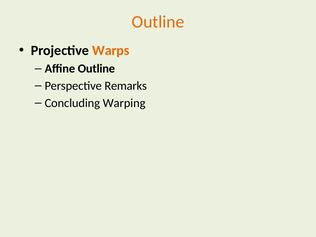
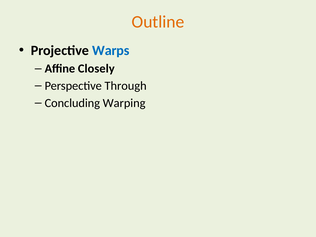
Warps colour: orange -> blue (111, 51)
Affine Outline: Outline -> Closely (96, 69)
Remarks: Remarks -> Through (126, 86)
